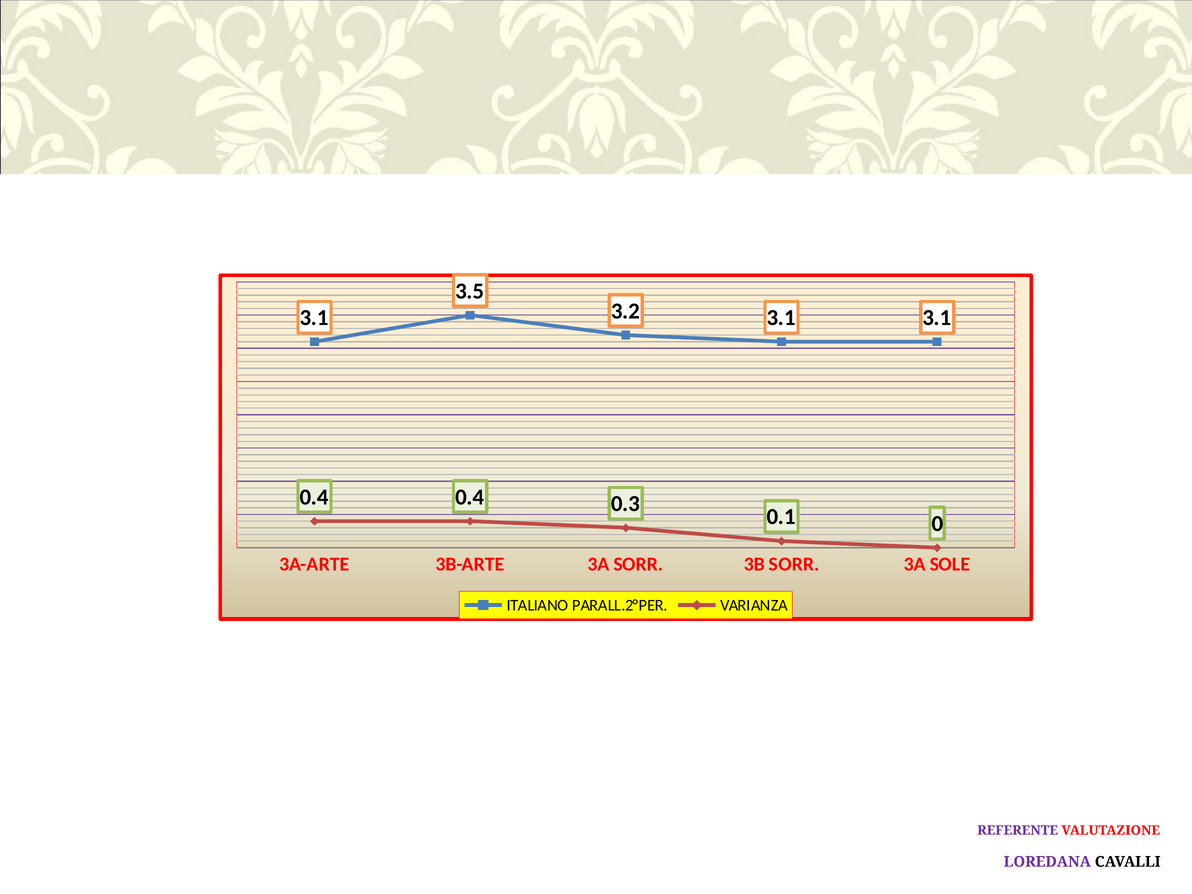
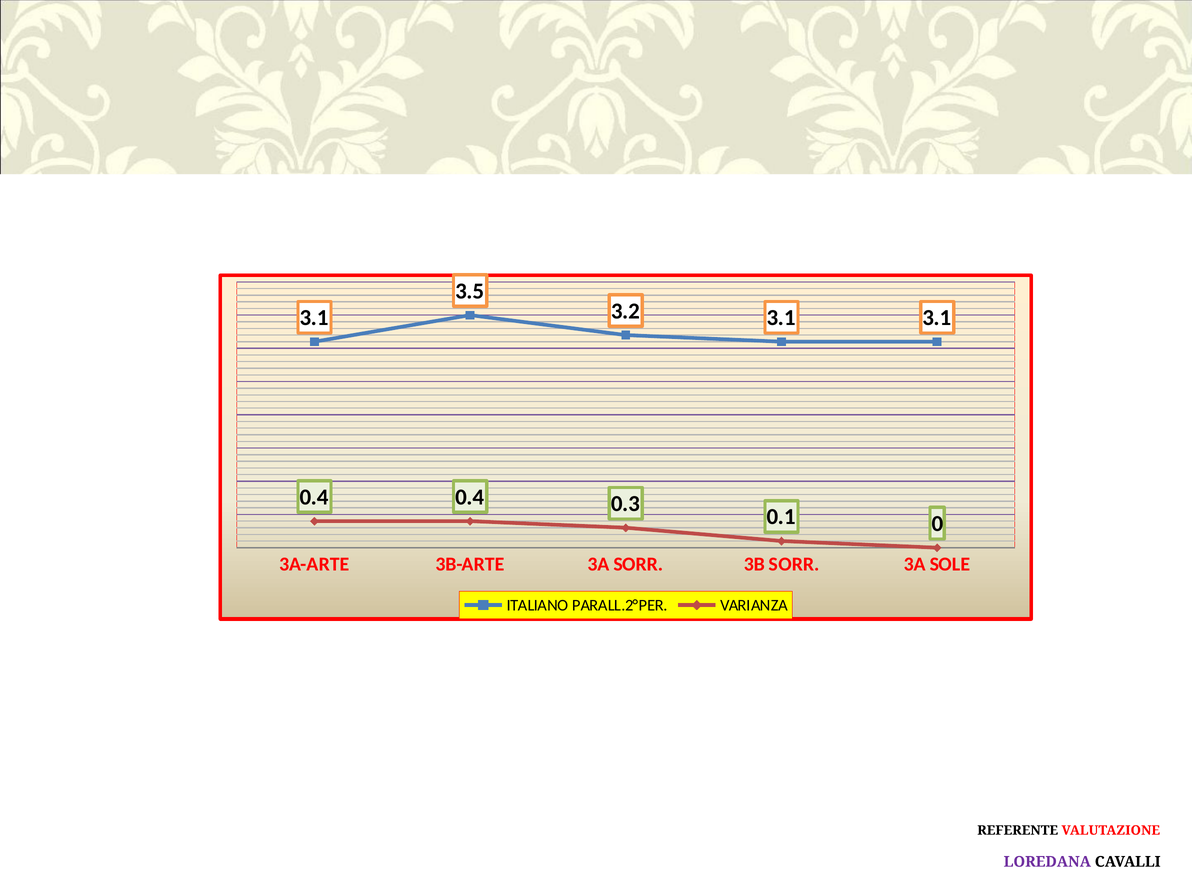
REFERENTE colour: purple -> black (1018, 830)
